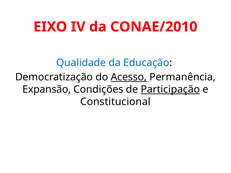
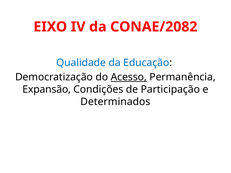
CONAE/2010: CONAE/2010 -> CONAE/2082 (154, 27)
Participação underline: present -> none (170, 90)
Constitucional: Constitucional -> Determinados (115, 102)
